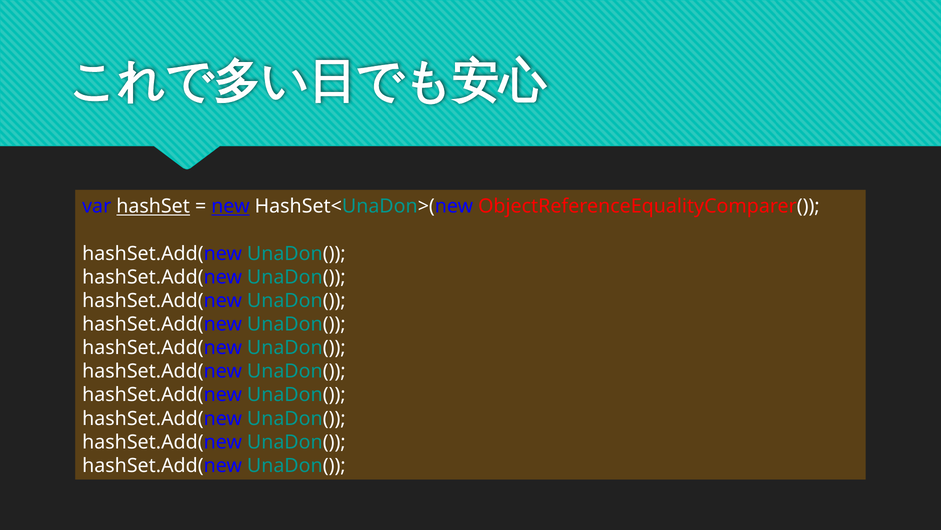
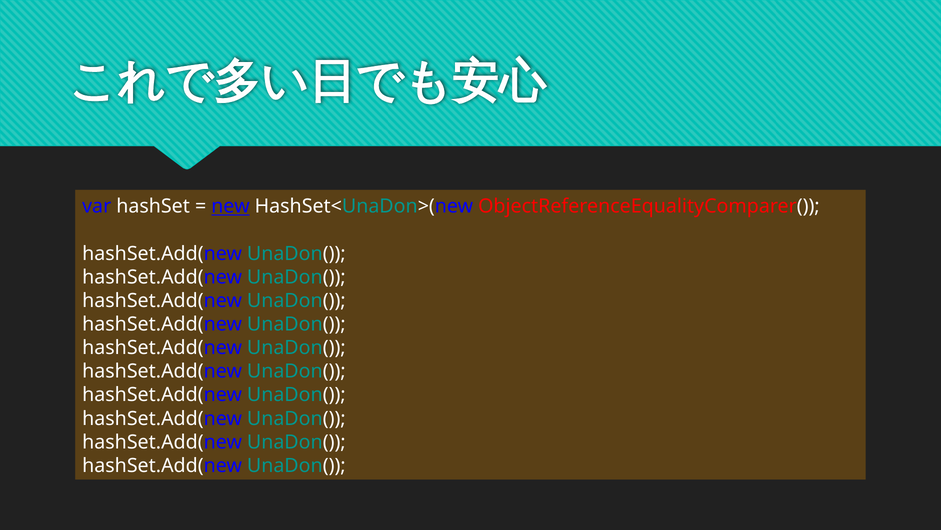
hashSet underline: present -> none (153, 206)
